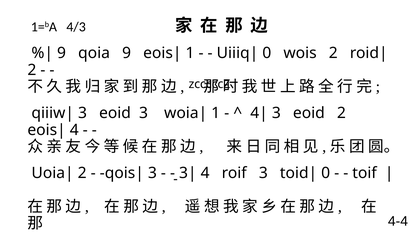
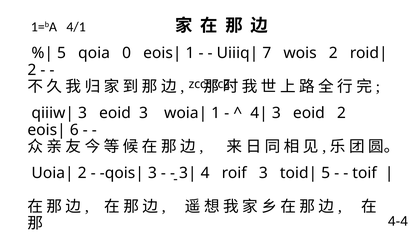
4/3: 4/3 -> 4/1 (76, 27)
9: 9 -> 5 (62, 53)
qoia 9: 9 -> 0 (127, 53)
0: 0 -> 7 (267, 53)
4: 4 -> 6 (74, 130)
0: 0 -> 5 (326, 173)
